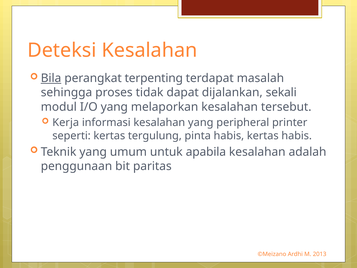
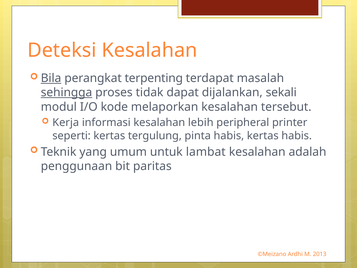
sehingga underline: none -> present (66, 92)
I/O yang: yang -> kode (114, 107)
kesalahan yang: yang -> lebih (201, 123)
apabila: apabila -> lambat (206, 152)
